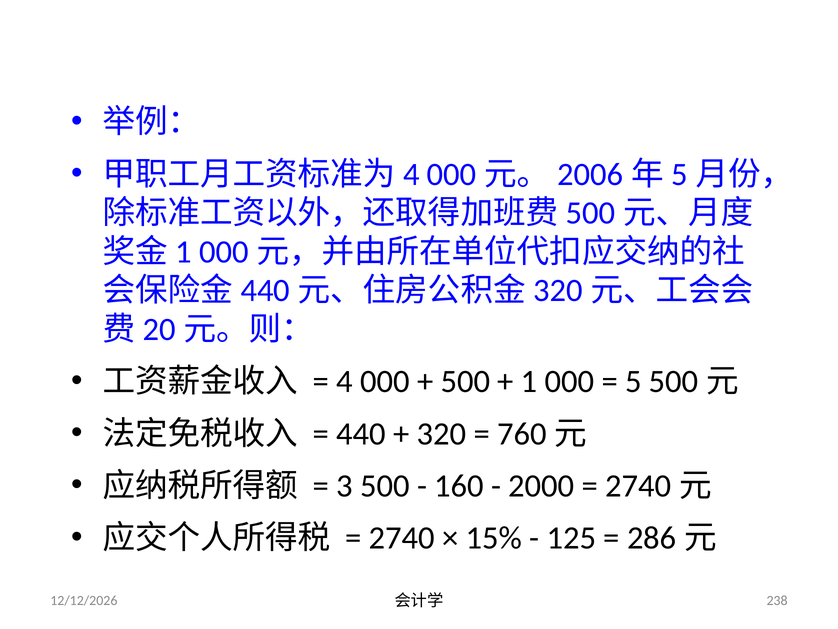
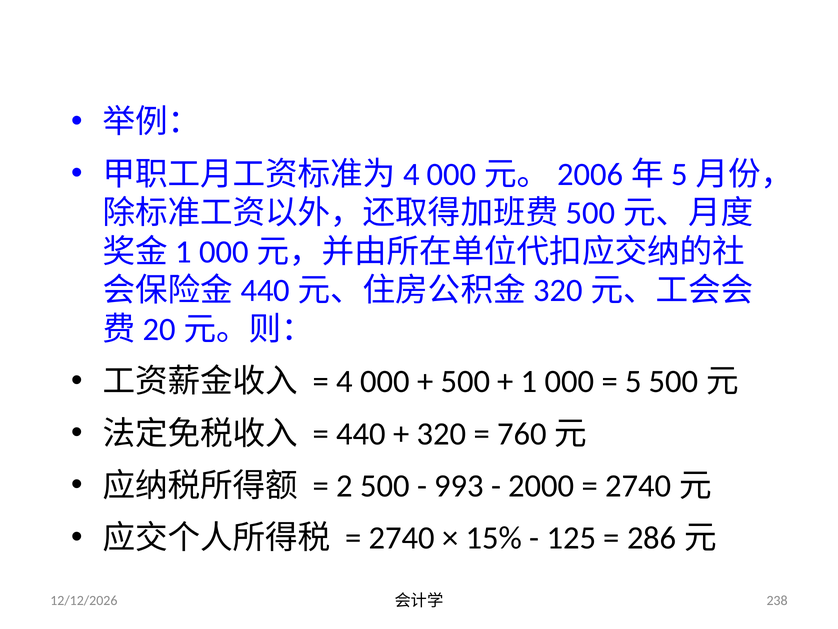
3: 3 -> 2 (345, 486)
160: 160 -> 993 (459, 486)
